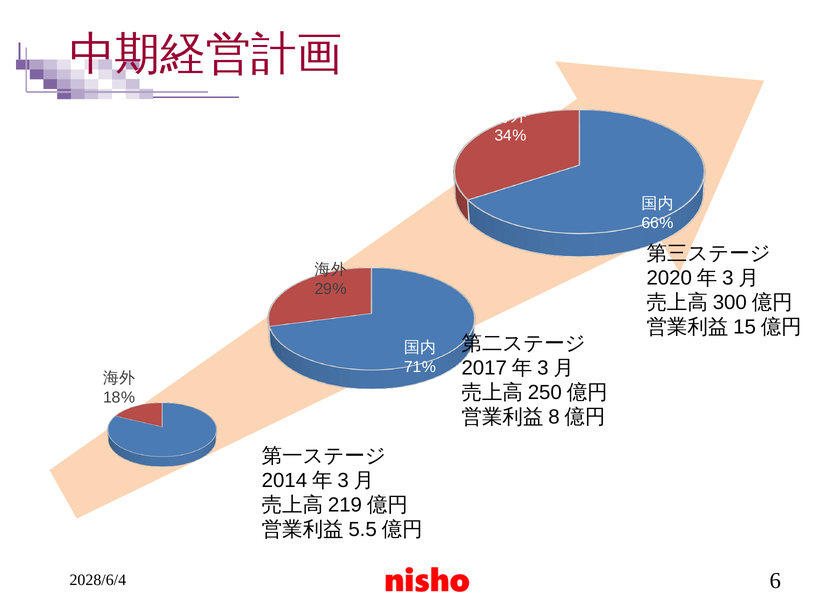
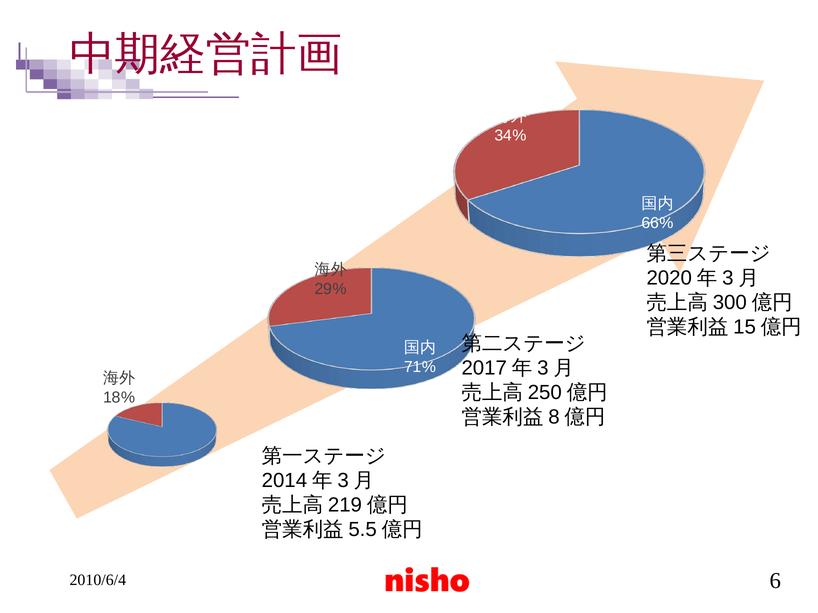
2028/6/4: 2028/6/4 -> 2010/6/4 (98, 581)
